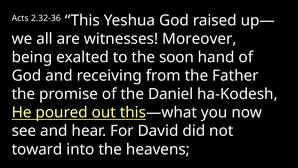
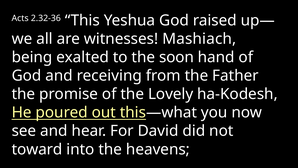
Moreover: Moreover -> Mashiach (199, 39)
Daniel: Daniel -> Lovely (171, 94)
